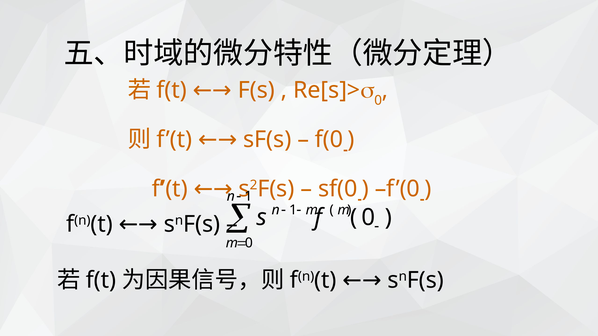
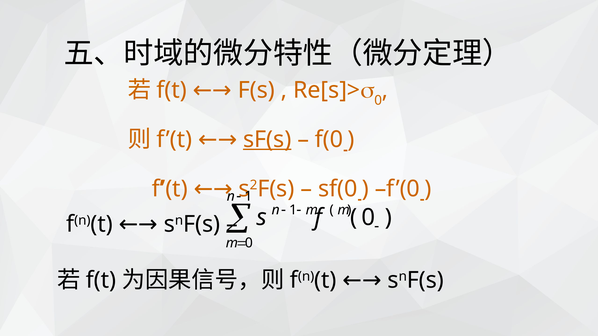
sF(s underline: none -> present (267, 140)
